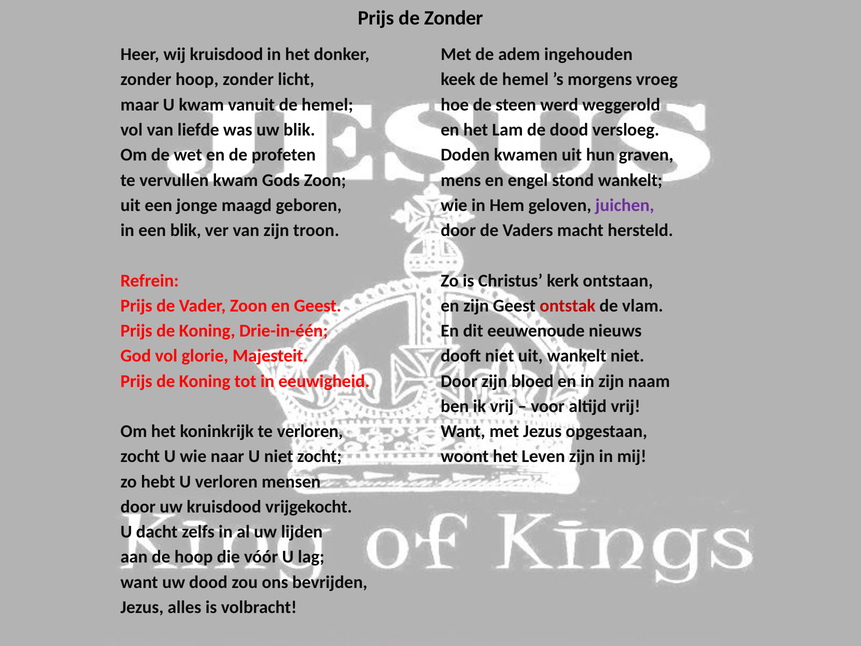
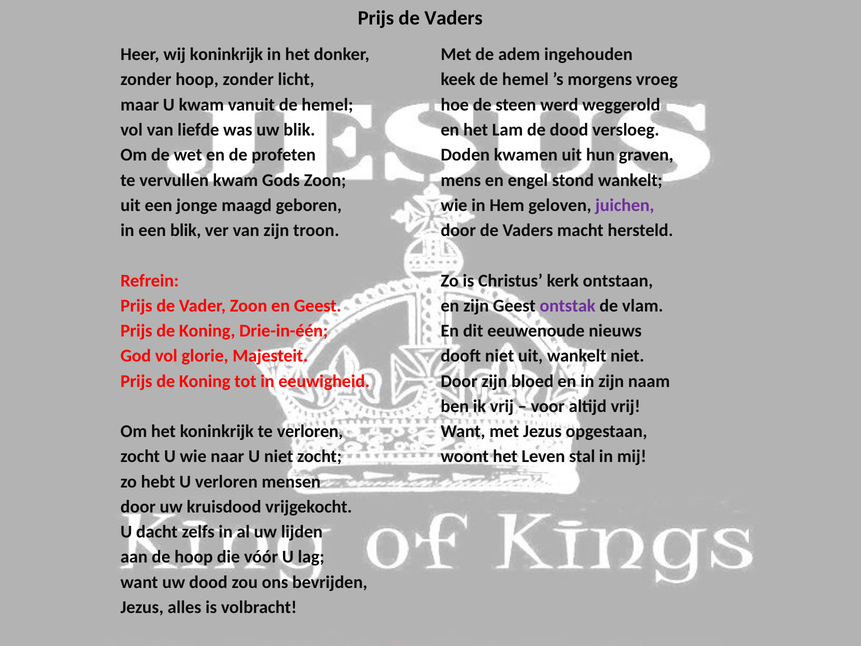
Prijs de Zonder: Zonder -> Vaders (454, 18)
wij kruisdood: kruisdood -> koninkrijk (226, 54)
ontstak colour: red -> purple (568, 306)
Leven zijn: zijn -> stal (582, 456)
